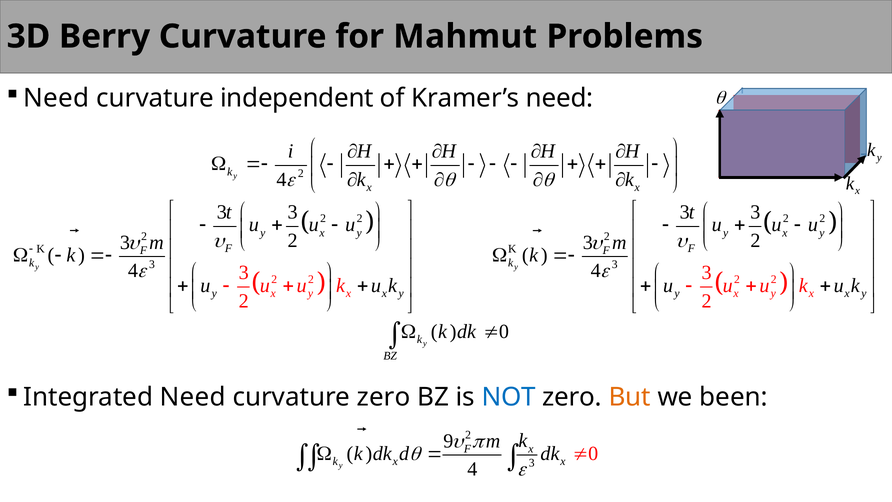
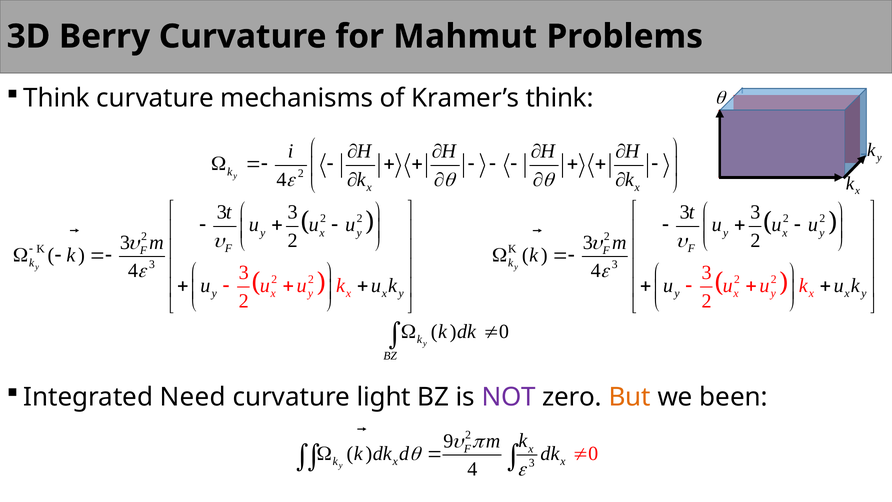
Need: Need -> Think (57, 98)
independent: independent -> mechanisms (297, 98)
Kramer’s need: need -> think (560, 98)
curvature zero: zero -> light (384, 397)
NOT colour: blue -> purple (509, 397)
